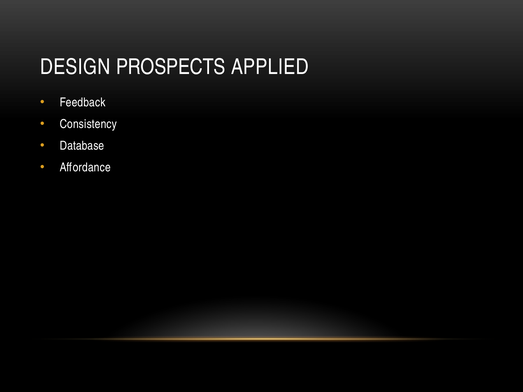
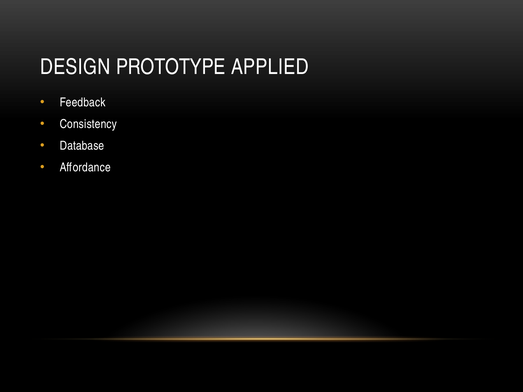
PROSPECTS: PROSPECTS -> PROTOTYPE (171, 67)
